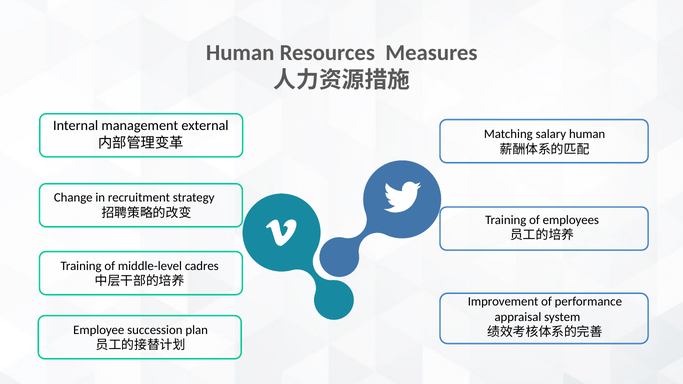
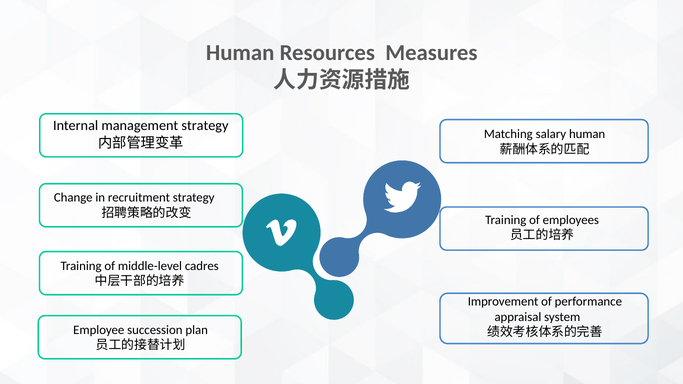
management external: external -> strategy (205, 126)
